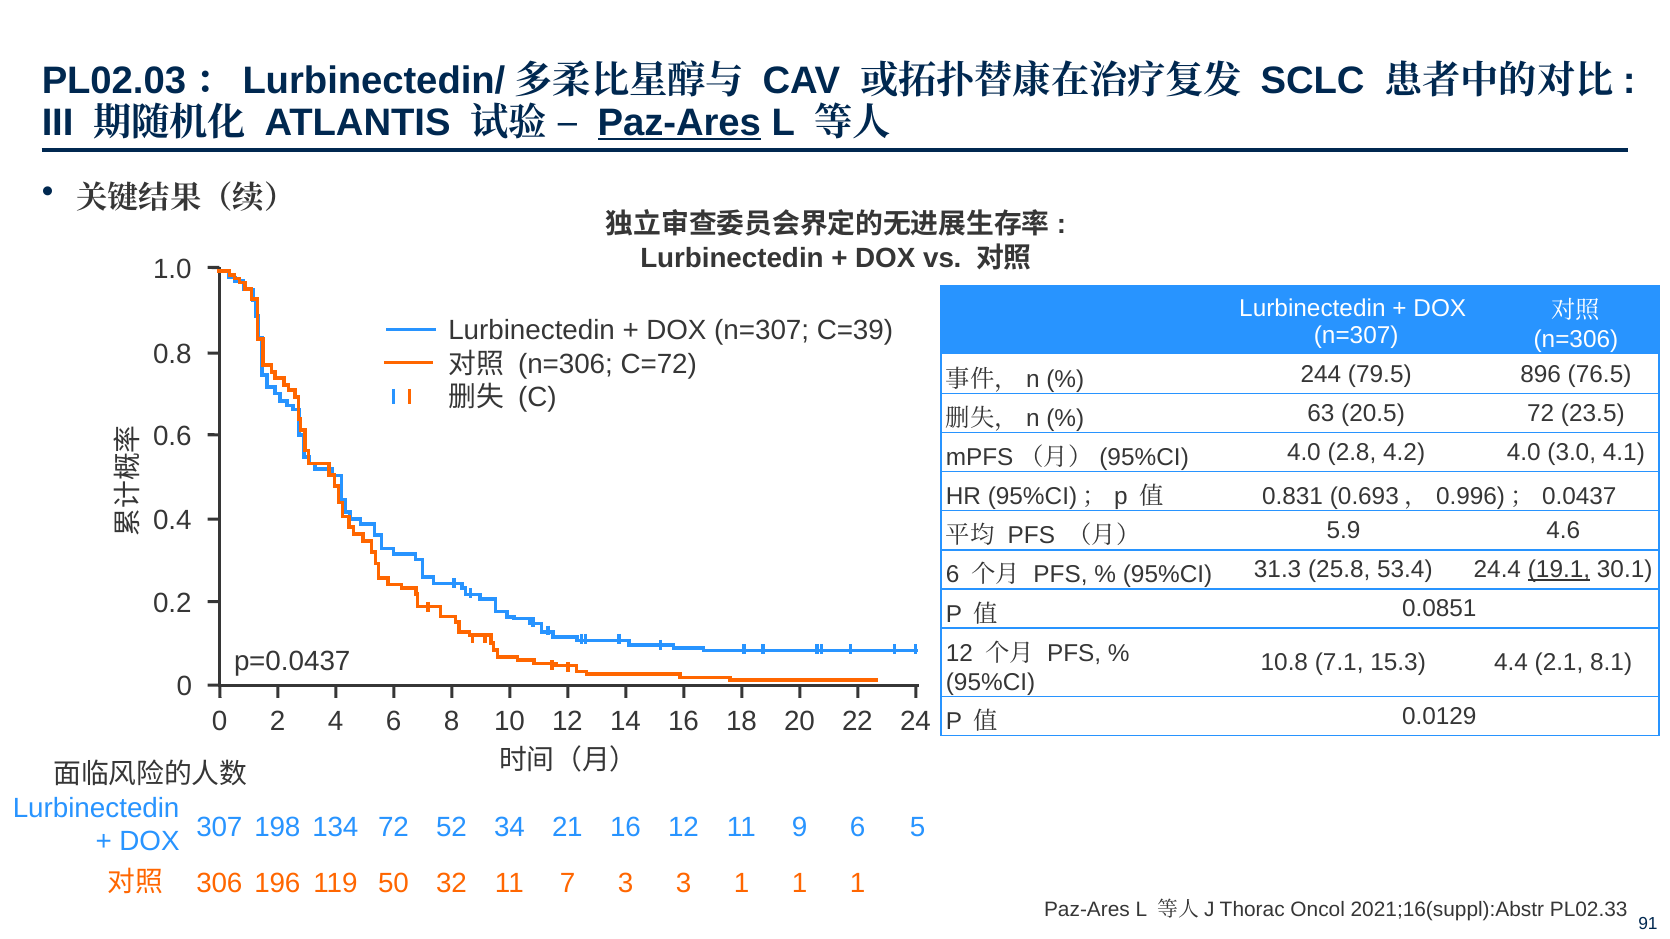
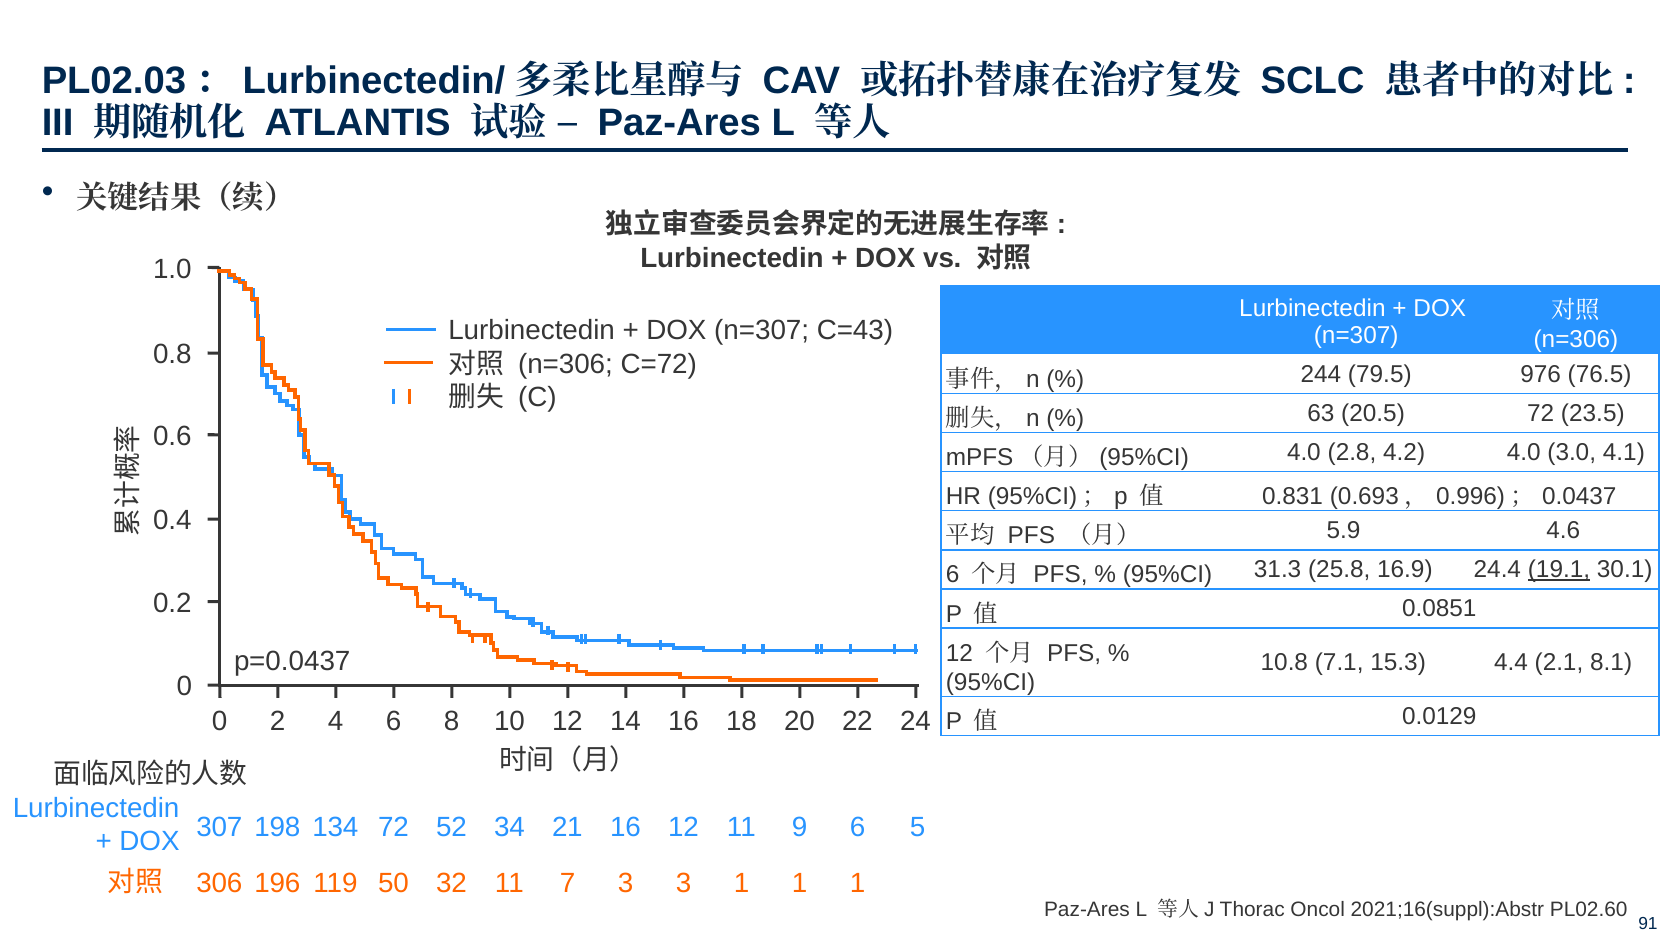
Paz-Ares underline: present -> none (679, 123)
C=39: C=39 -> C=43 (855, 331)
896: 896 -> 976 (1541, 374)
53.4: 53.4 -> 16.9 (1405, 570)
PL02.33: PL02.33 -> PL02.60 (1589, 910)
